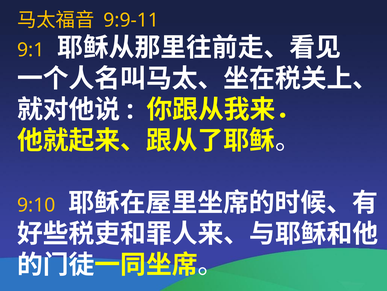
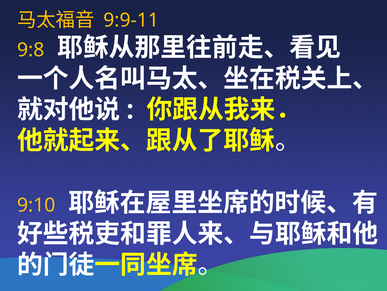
9:1: 9:1 -> 9:8 (31, 50)
